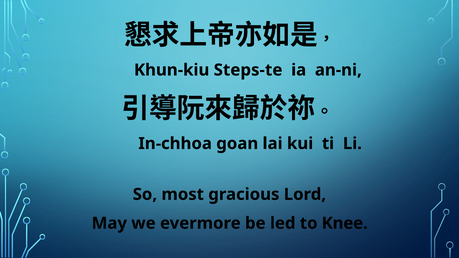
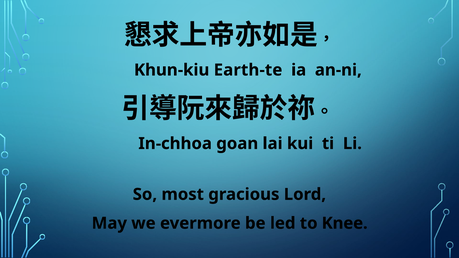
Steps-te: Steps-te -> Earth-te (248, 70)
